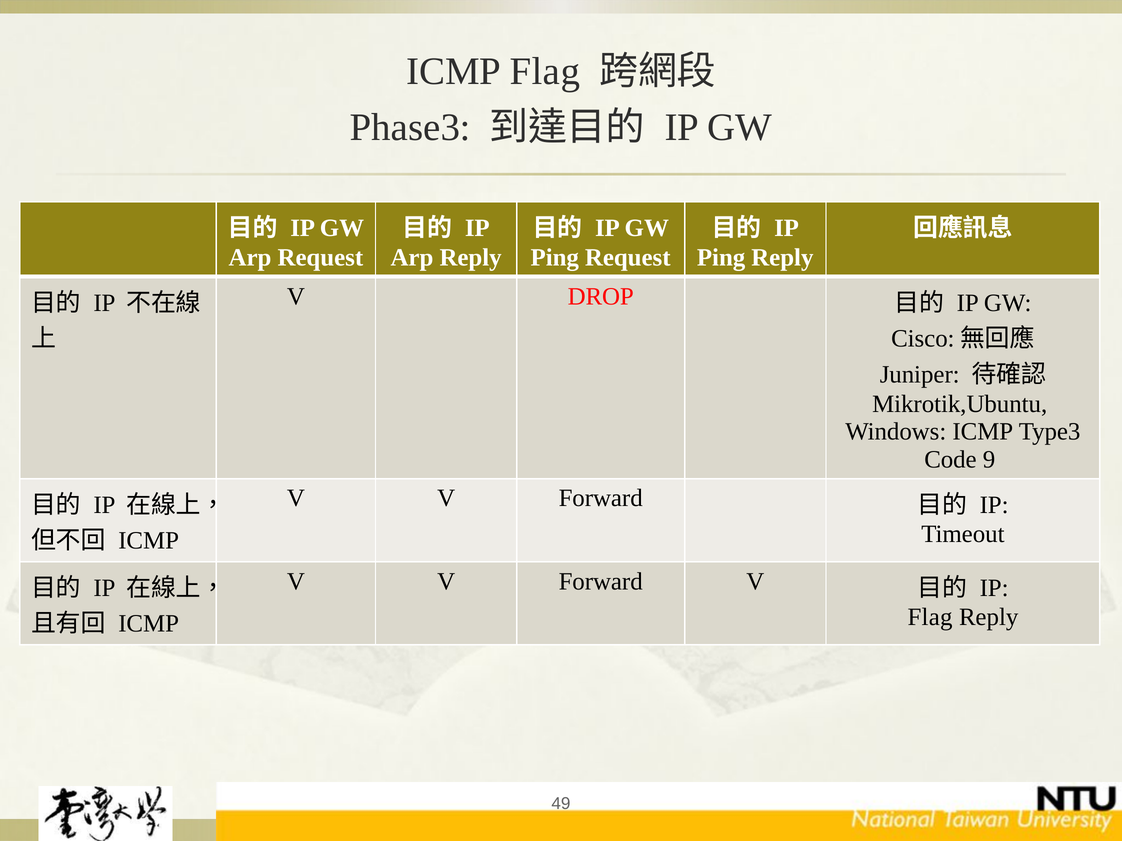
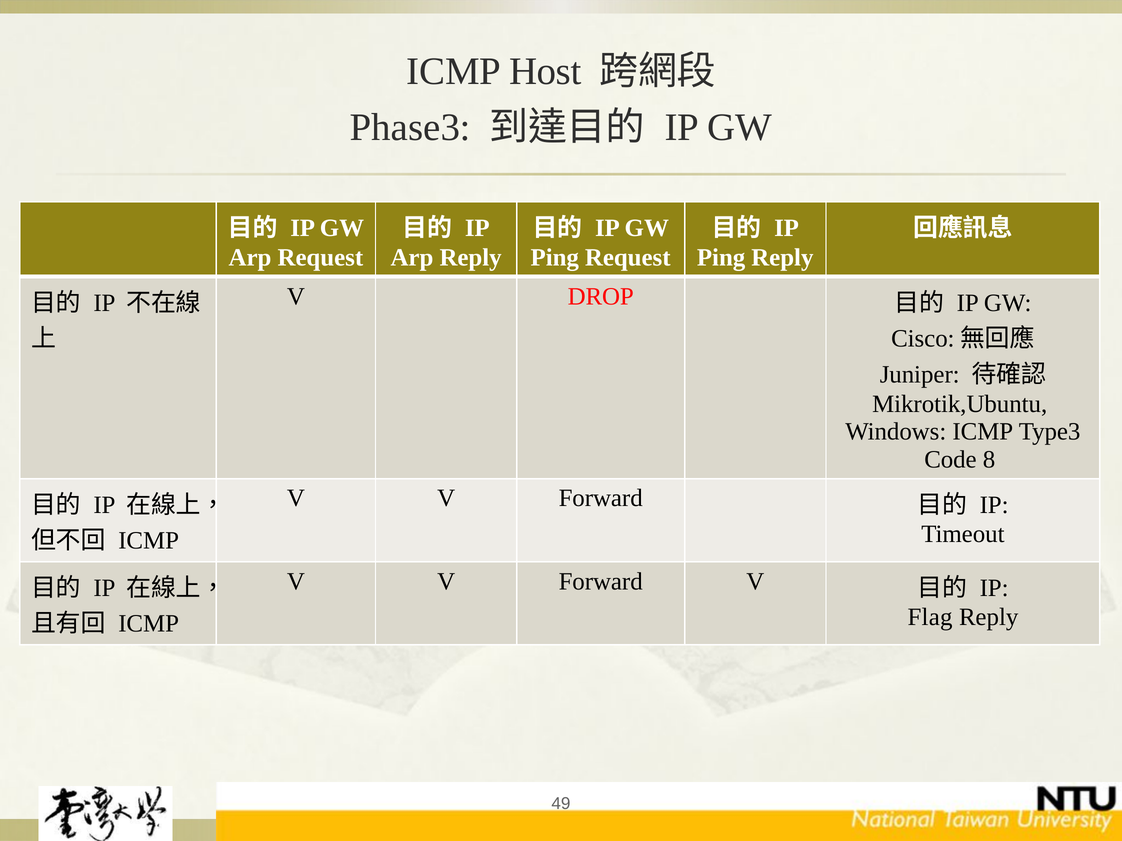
ICMP Flag: Flag -> Host (545, 71)
9: 9 -> 8 (989, 460)
